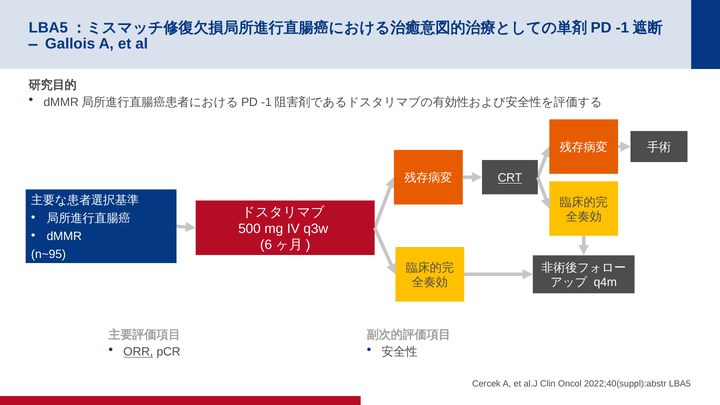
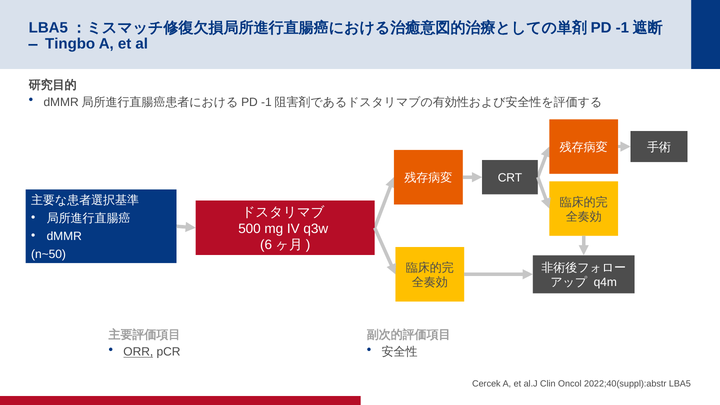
Gallois: Gallois -> Tingbo (70, 44)
CRT underline: present -> none (510, 178)
n~95: n~95 -> n~50 (48, 254)
